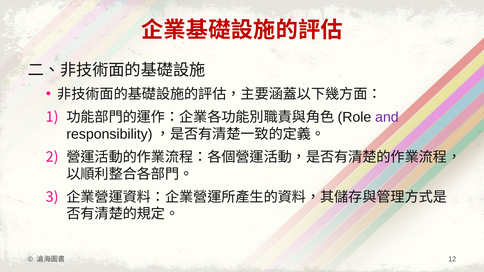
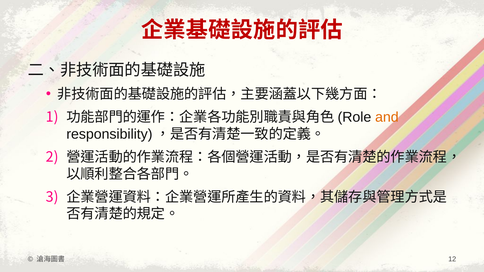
and colour: purple -> orange (387, 117)
